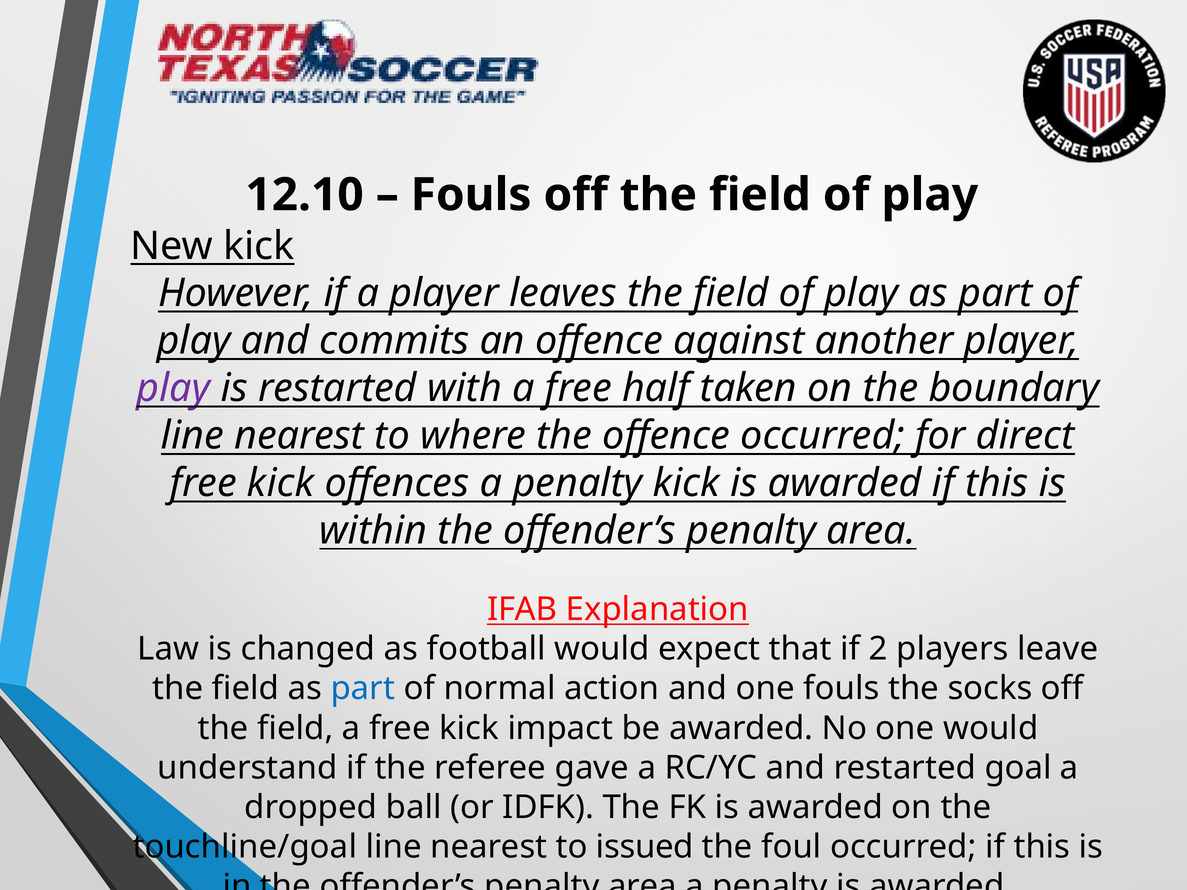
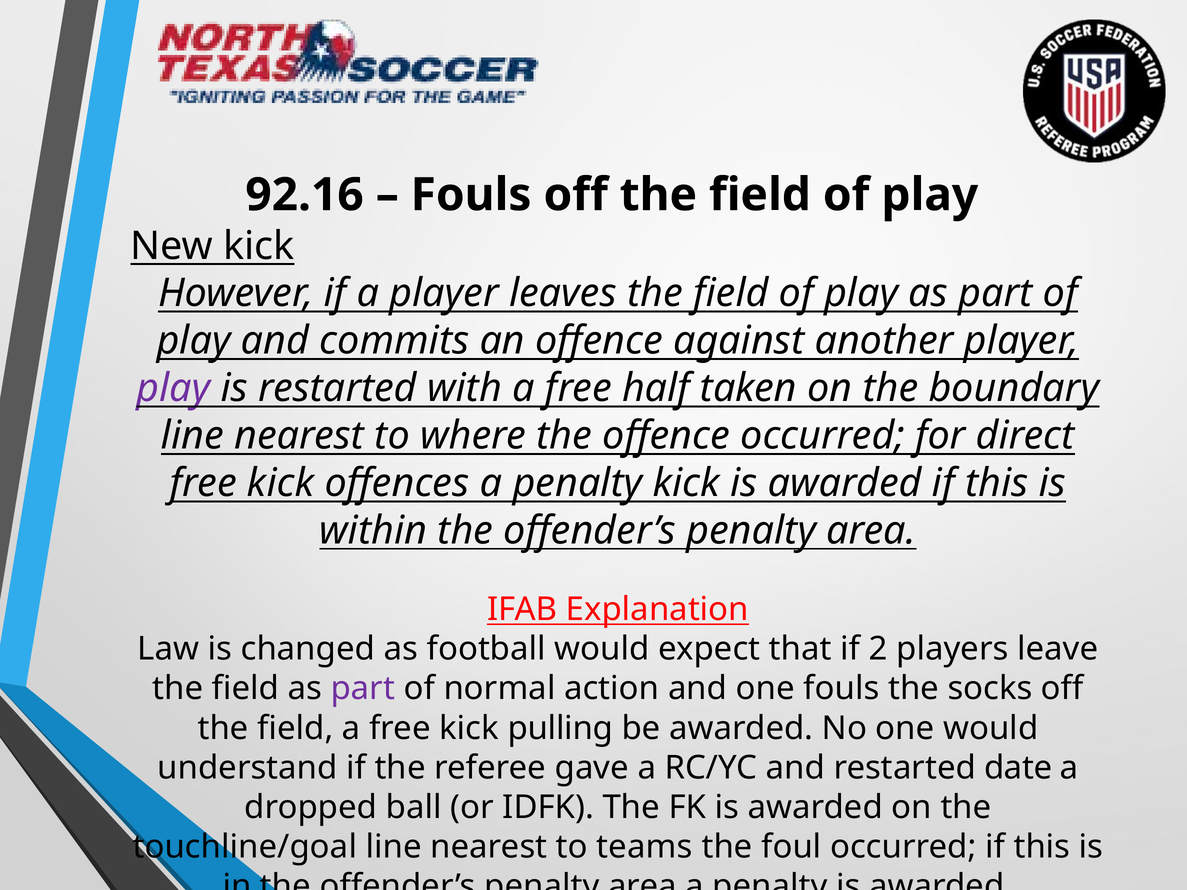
12.10: 12.10 -> 92.16 (305, 195)
part colour: blue -> purple (363, 689)
impact: impact -> pulling (560, 728)
goal: goal -> date (1018, 768)
issued: issued -> teams (645, 847)
